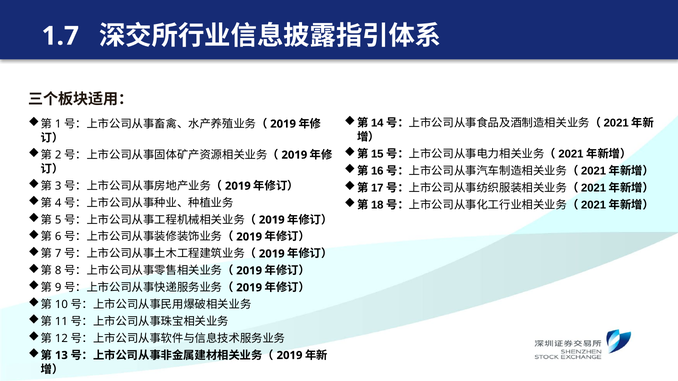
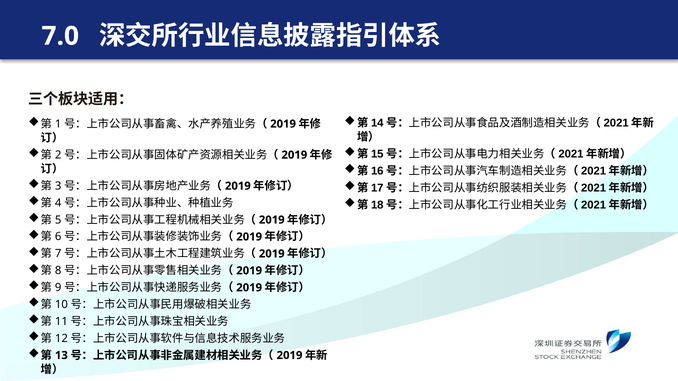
1.7: 1.7 -> 7.0 (60, 36)
